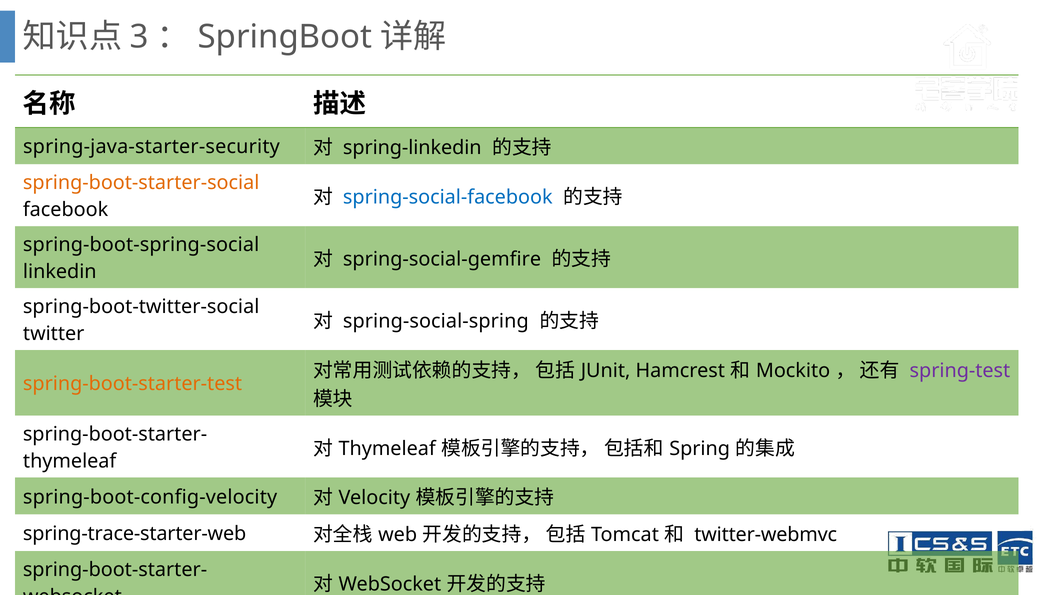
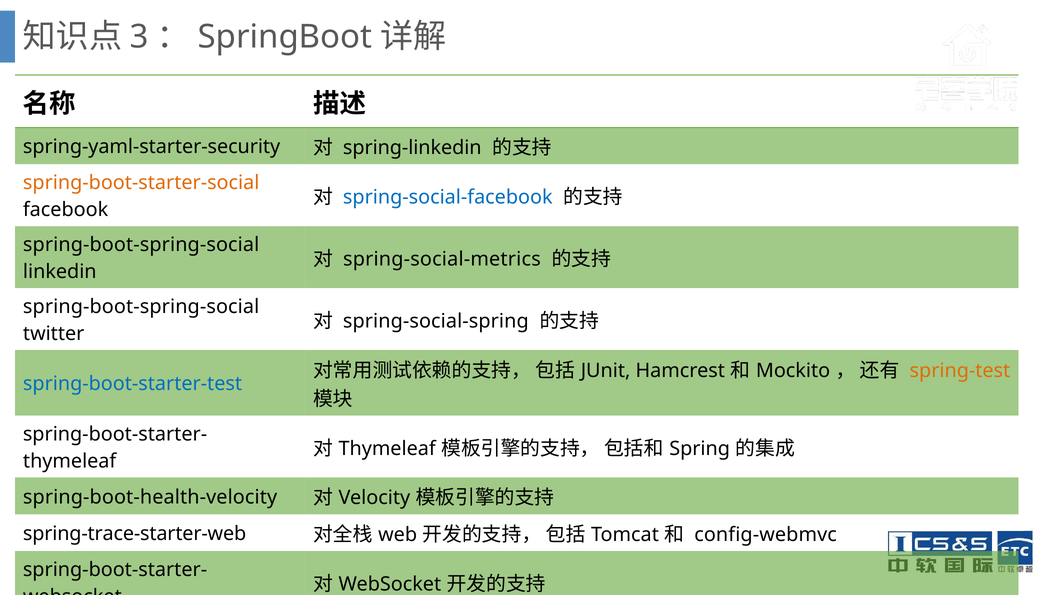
spring-java-starter-security: spring-java-starter-security -> spring-yaml-starter-security (152, 147)
spring-social-gemfire: spring-social-gemfire -> spring-social-metrics (442, 259)
spring-boot-twitter-social: spring-boot-twitter-social -> spring-boot-spring-social (141, 306)
spring-test colour: purple -> orange (960, 370)
spring-boot-starter-test colour: orange -> blue (133, 384)
spring-boot-config-velocity: spring-boot-config-velocity -> spring-boot-health-velocity (150, 497)
twitter-webmvc: twitter-webmvc -> config-webmvc (766, 534)
